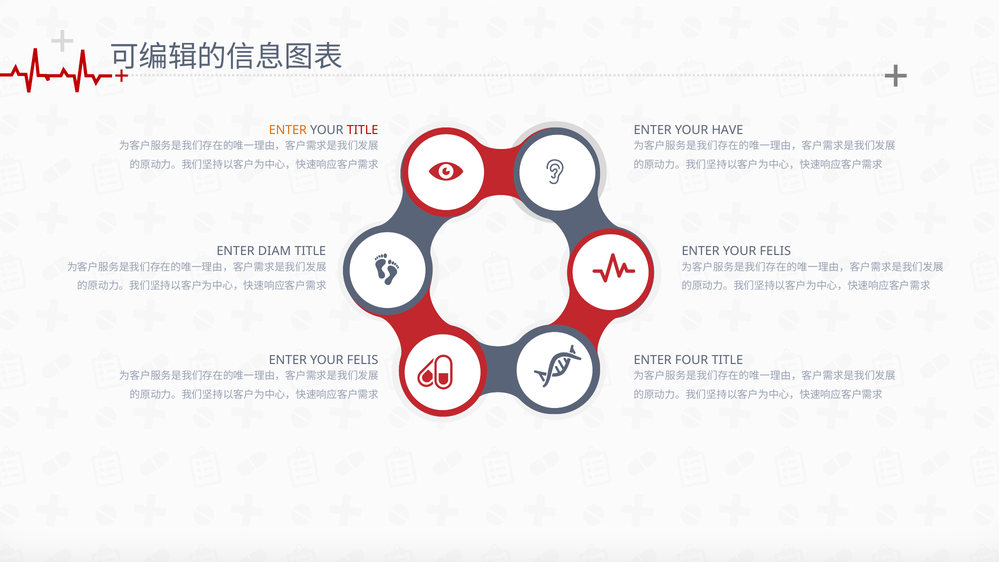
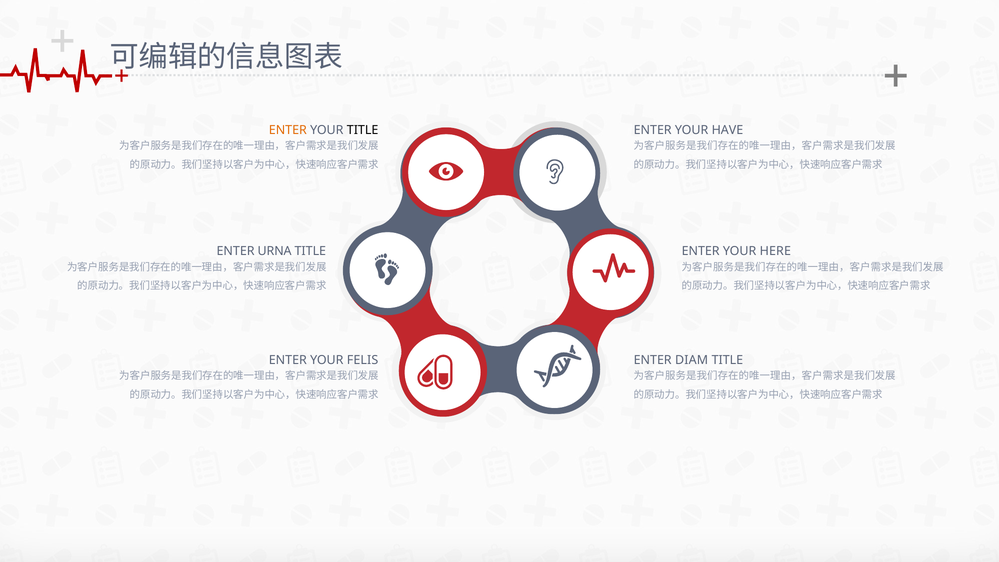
TITLE colour: red -> black (363, 130)
DIAM: DIAM -> URNA (275, 251)
FELIS: FELIS -> HERE (775, 251)
FOUR: FOUR -> DIAM (692, 360)
